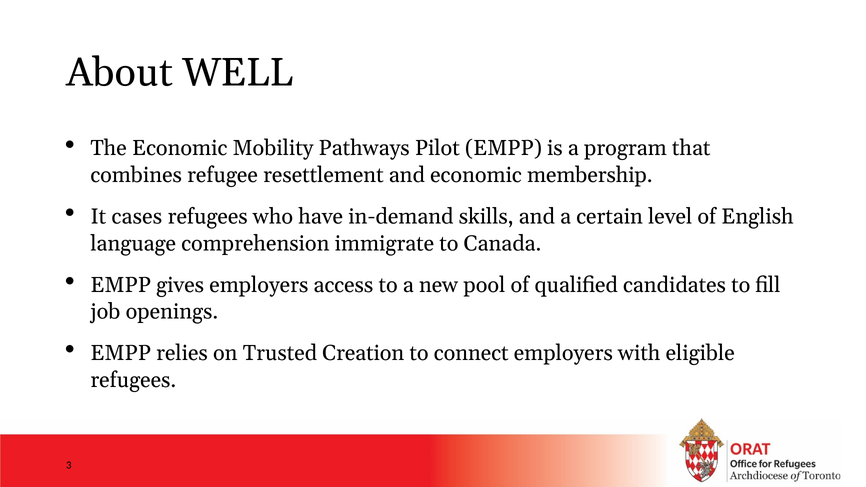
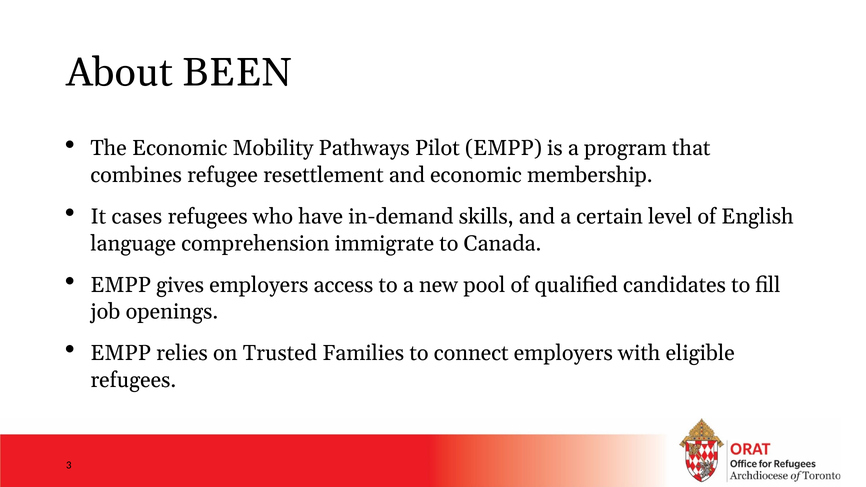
WELL: WELL -> BEEN (238, 73)
Creation: Creation -> Families (363, 353)
